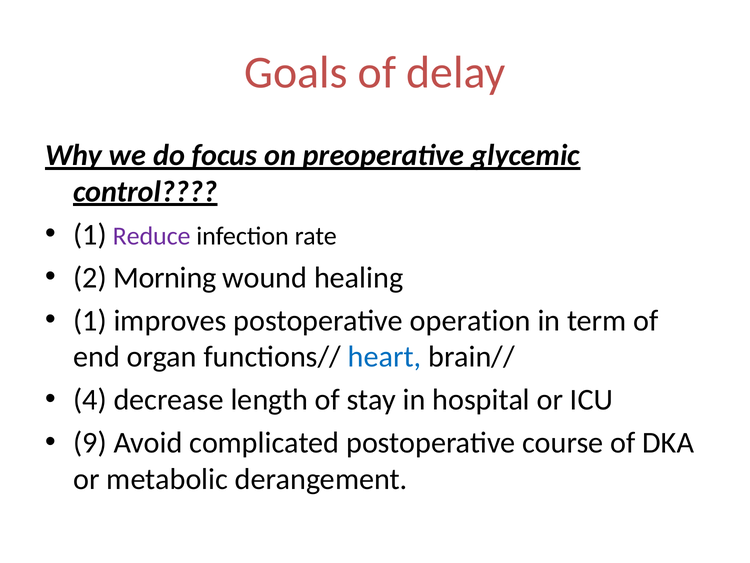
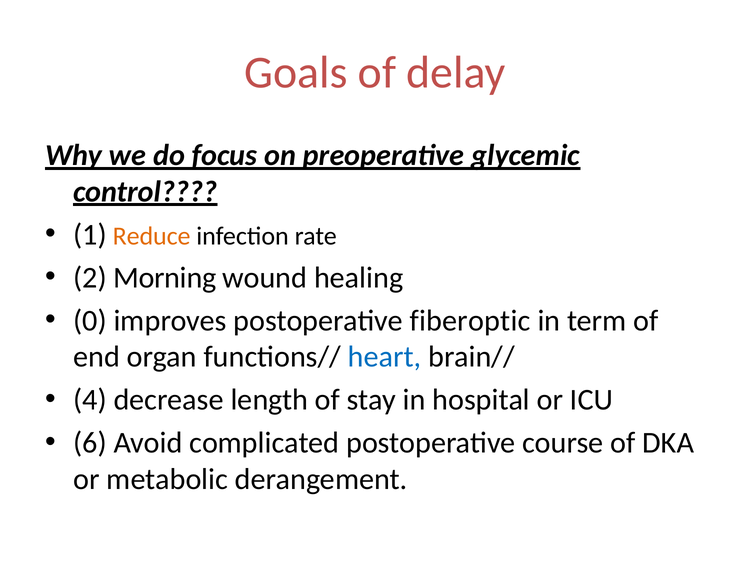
Reduce colour: purple -> orange (152, 236)
1: 1 -> 0 (90, 320)
operation: operation -> fiberoptic (470, 320)
9: 9 -> 6 (90, 442)
